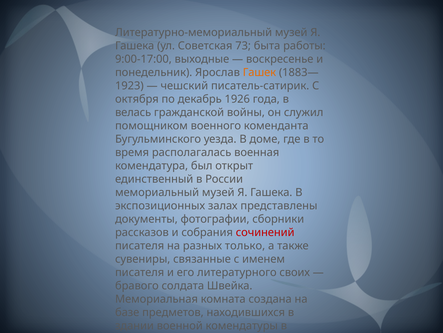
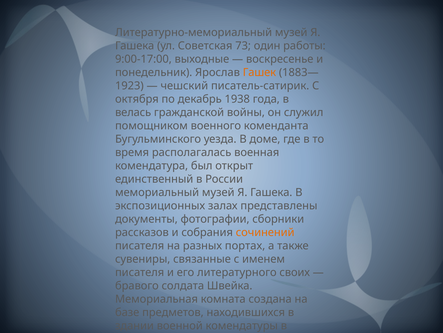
быта: быта -> один (267, 46)
1926: 1926 -> 1938 (237, 99)
сочинений colour: red -> orange (265, 232)
только: только -> портах (245, 245)
